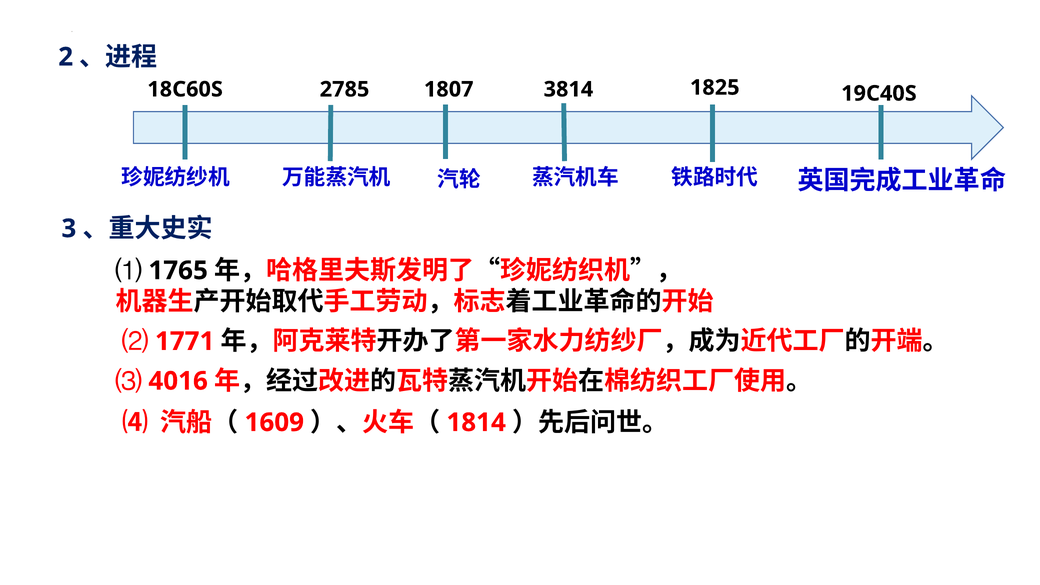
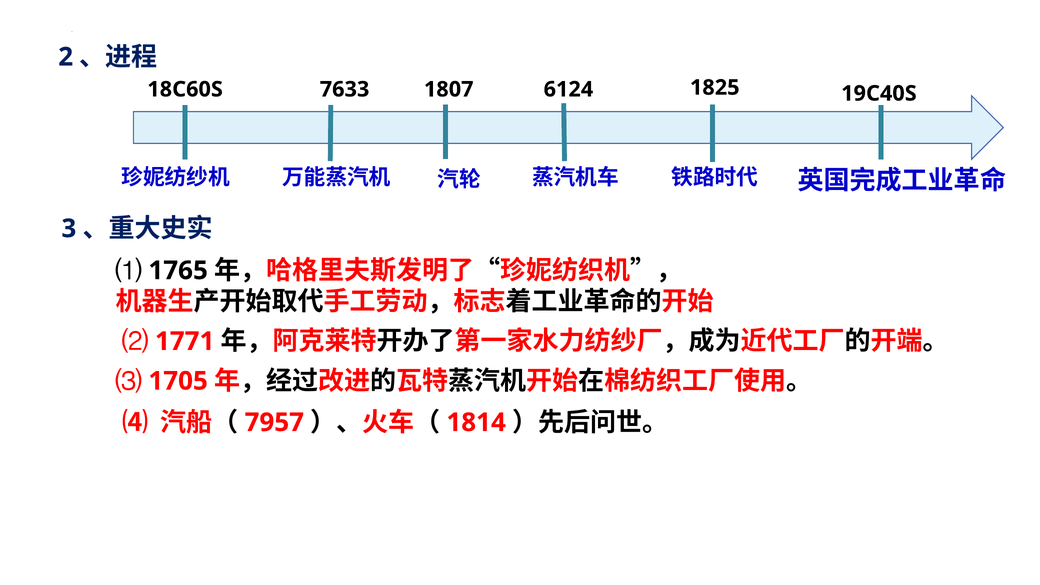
2785: 2785 -> 7633 (345, 89)
3814: 3814 -> 6124 (568, 89)
4016: 4016 -> 1705 (178, 381)
1609: 1609 -> 7957 (274, 422)
